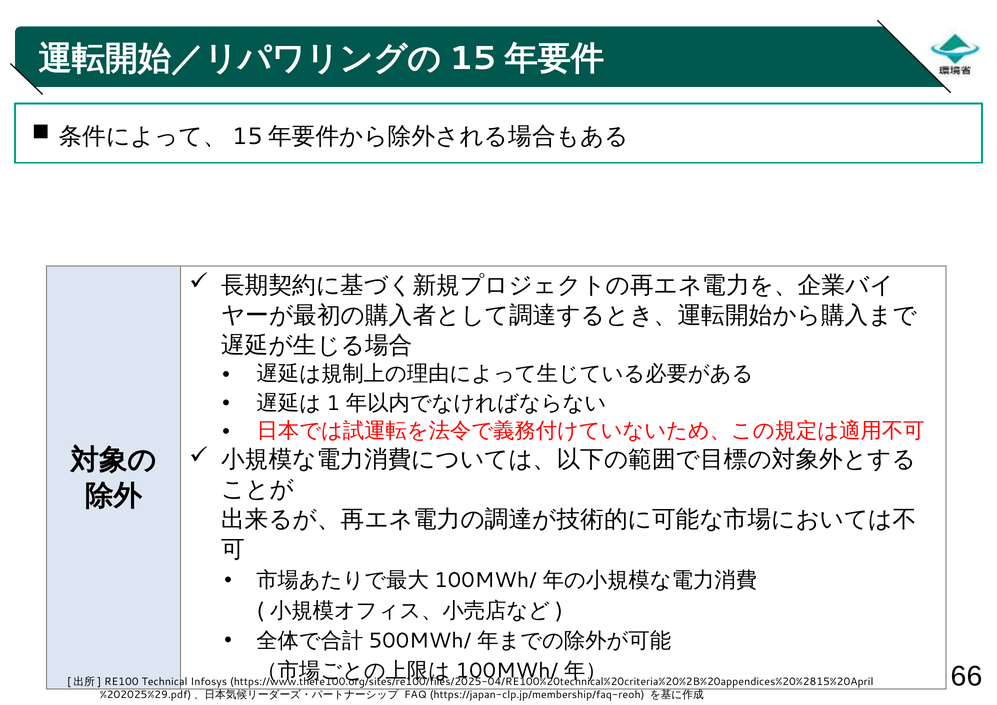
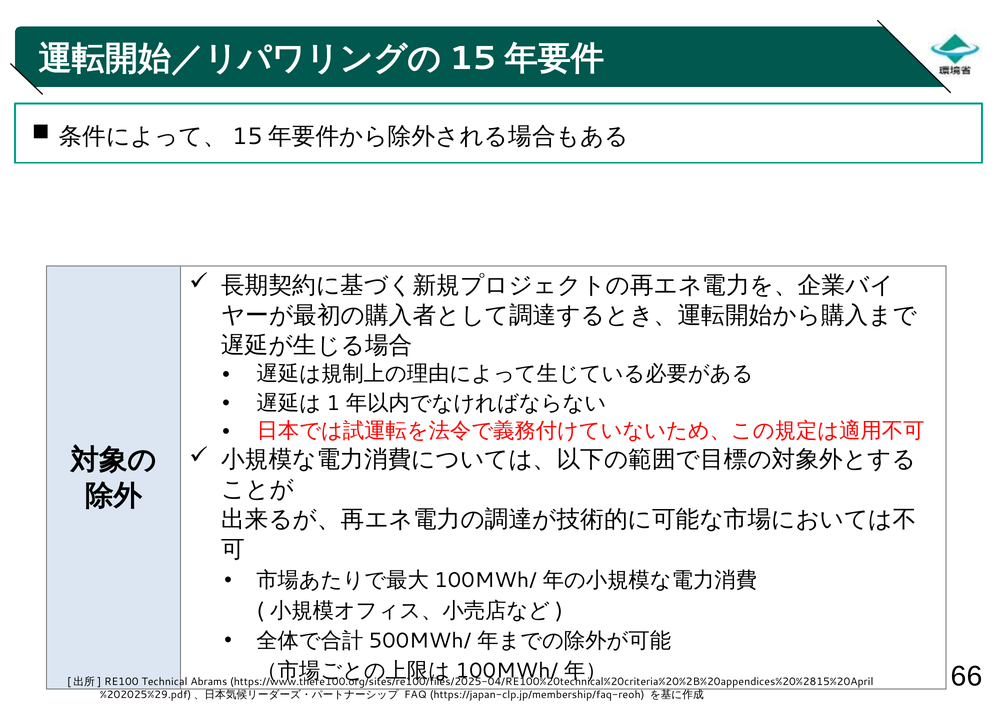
Infosys: Infosys -> Abrams (209, 682)
